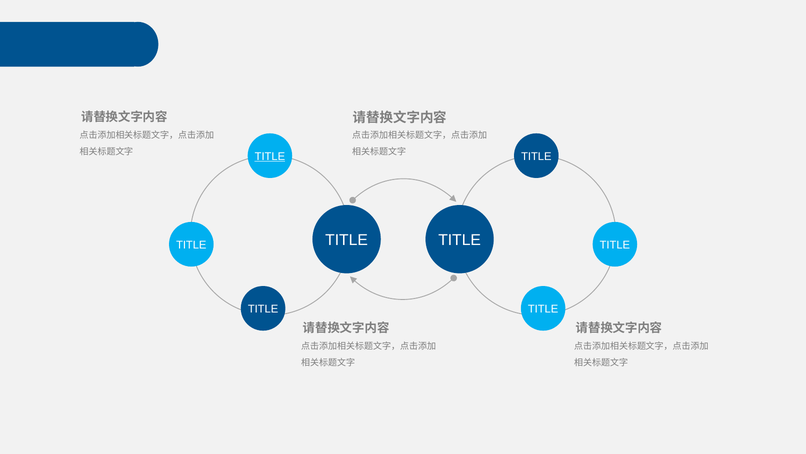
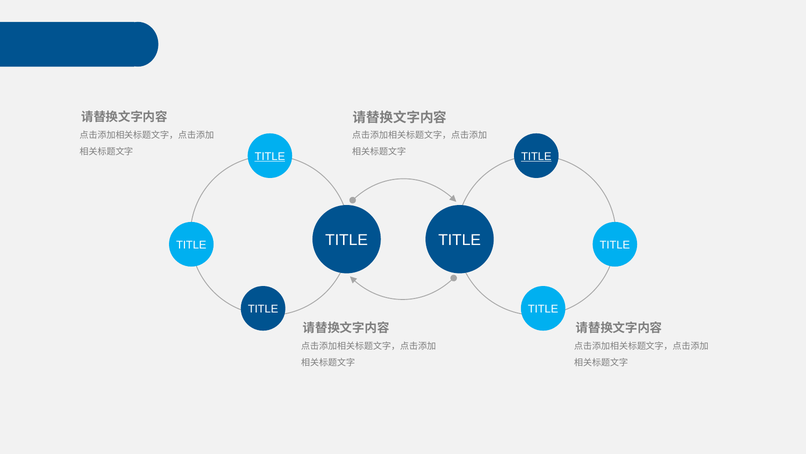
TITLE underline: none -> present (536, 156)
